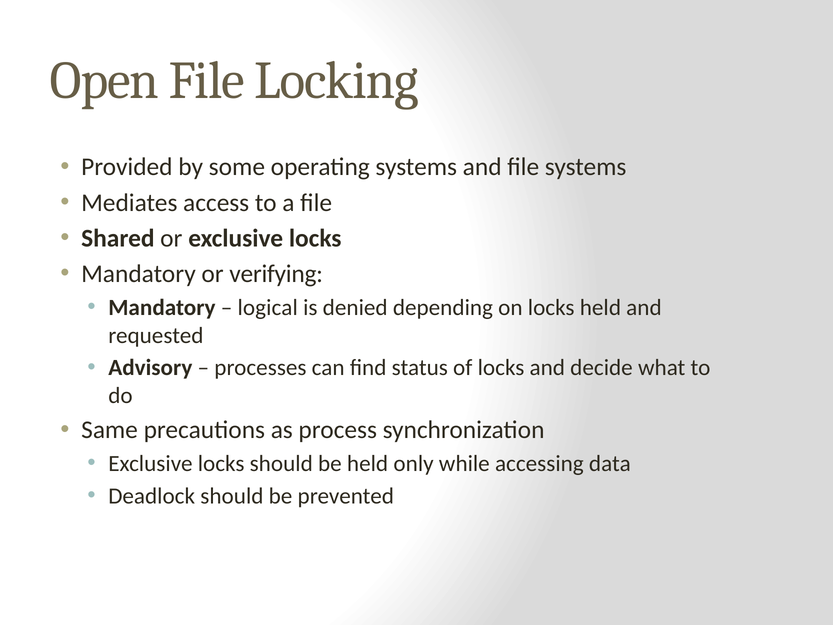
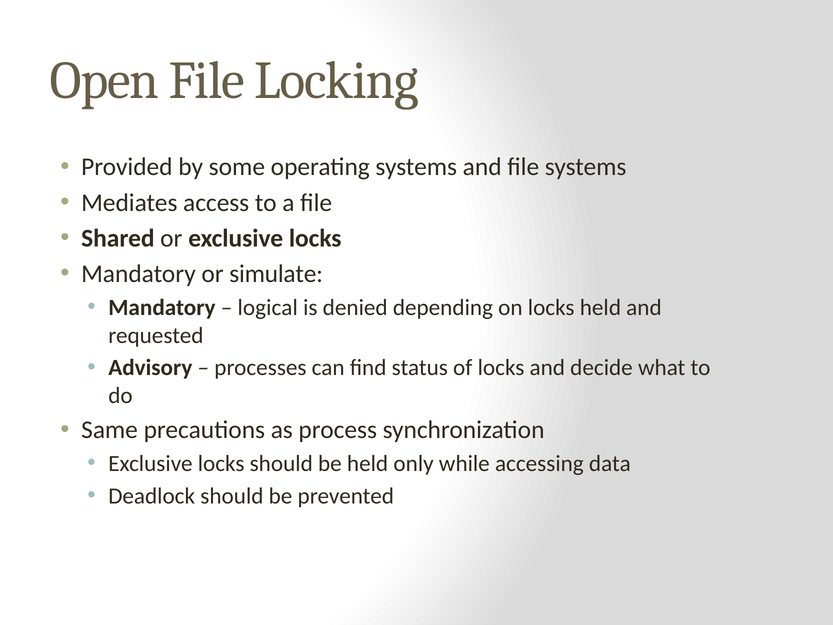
verifying: verifying -> simulate (276, 274)
